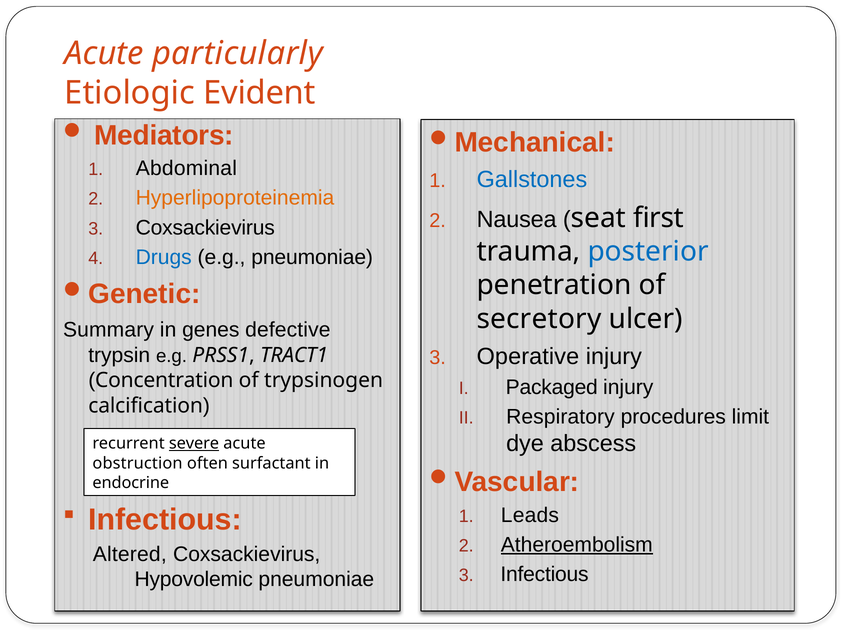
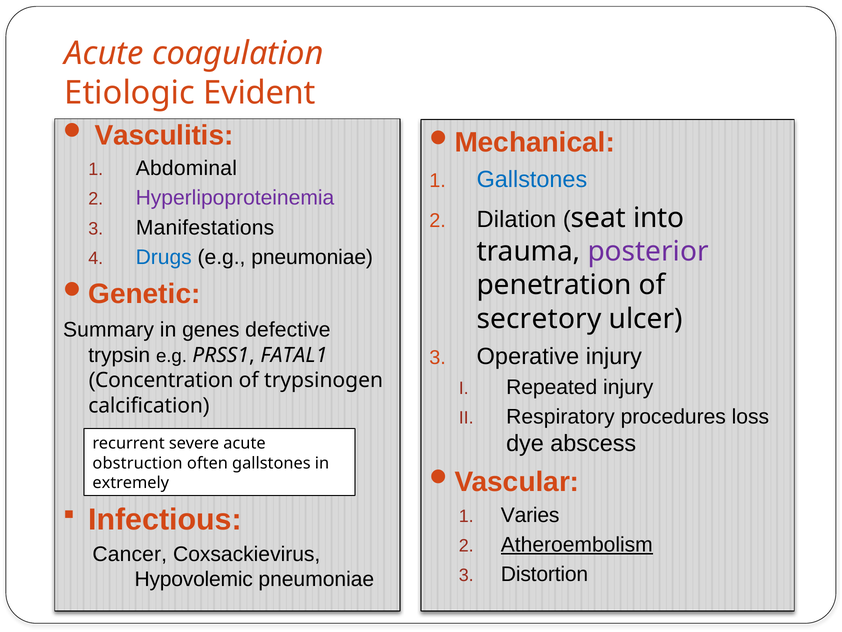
particularly: particularly -> coagulation (238, 54)
Mediators: Mediators -> Vasculitis (164, 135)
Hyperlipoproteinemia colour: orange -> purple (235, 198)
Nausea: Nausea -> Dilation (516, 219)
first: first -> into (659, 218)
Coxsackievirus: Coxsackievirus -> Manifestations (205, 227)
posterior colour: blue -> purple (648, 251)
TRACT1: TRACT1 -> FATAL1 (294, 355)
Packaged: Packaged -> Repeated (552, 387)
limit: limit -> loss (750, 416)
severe underline: present -> none (194, 443)
often surfactant: surfactant -> gallstones (271, 463)
endocrine: endocrine -> extremely (131, 482)
Leads: Leads -> Varies (530, 515)
Altered: Altered -> Cancer (130, 554)
Infectious: Infectious -> Distortion (545, 574)
